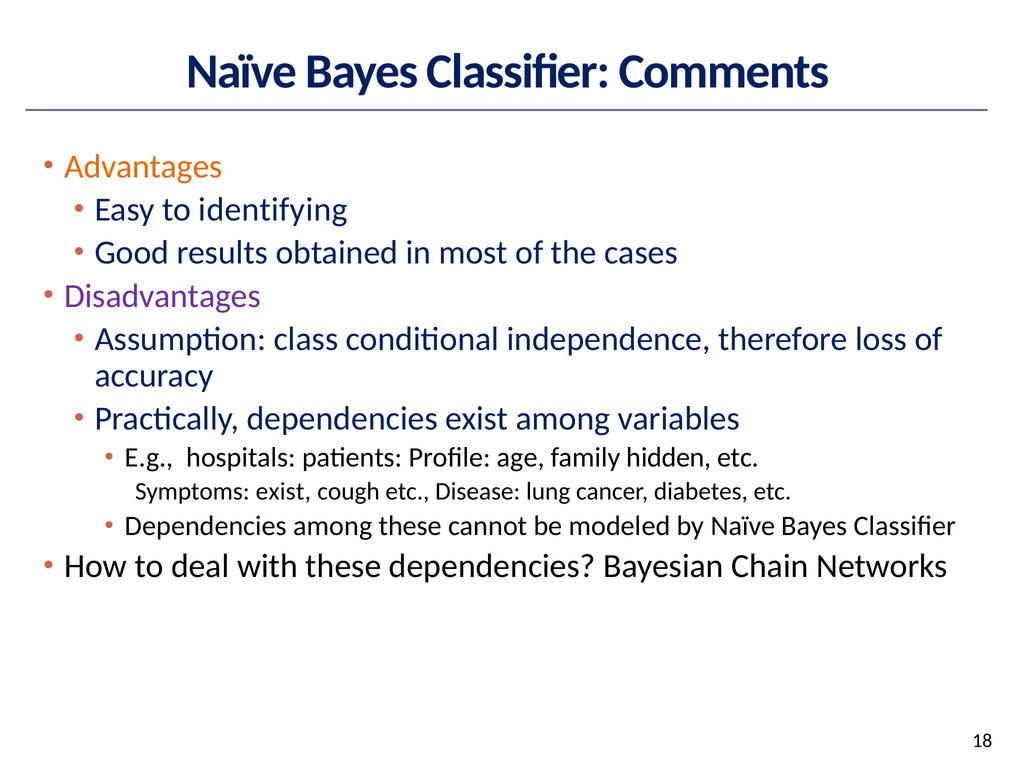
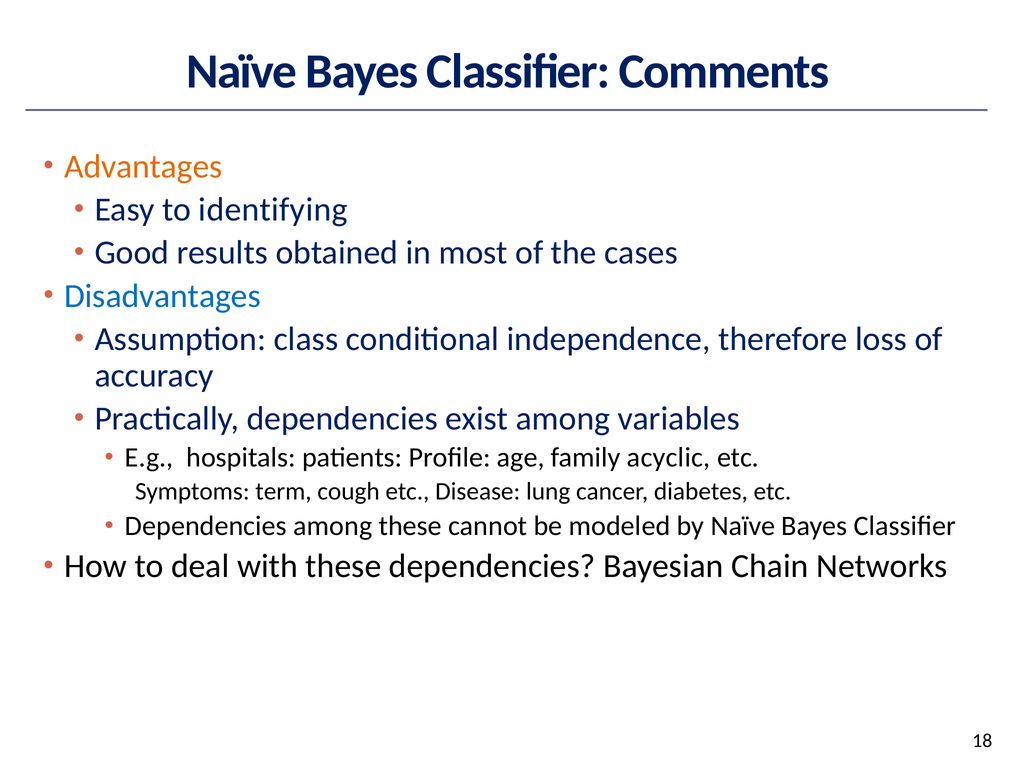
Disadvantages colour: purple -> blue (162, 296)
hidden: hidden -> acyclic (669, 458)
Symptoms exist: exist -> term (284, 492)
